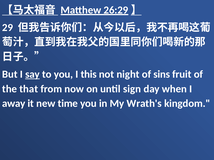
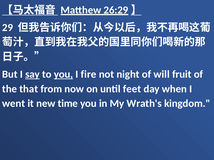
you underline: none -> present (63, 75)
this: this -> fire (89, 75)
sins: sins -> will (162, 75)
sign: sign -> feet (132, 89)
away: away -> went (14, 104)
